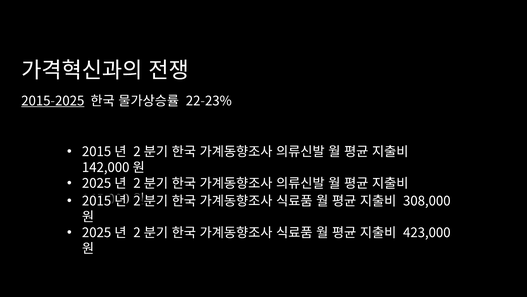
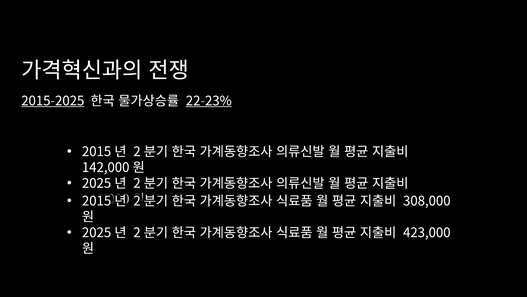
22-23% underline: none -> present (209, 101)
